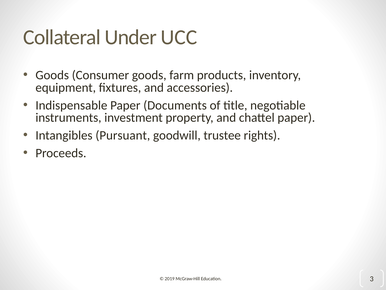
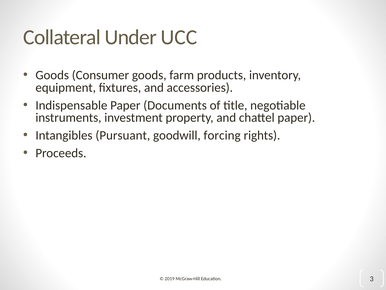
trustee: trustee -> forcing (222, 135)
